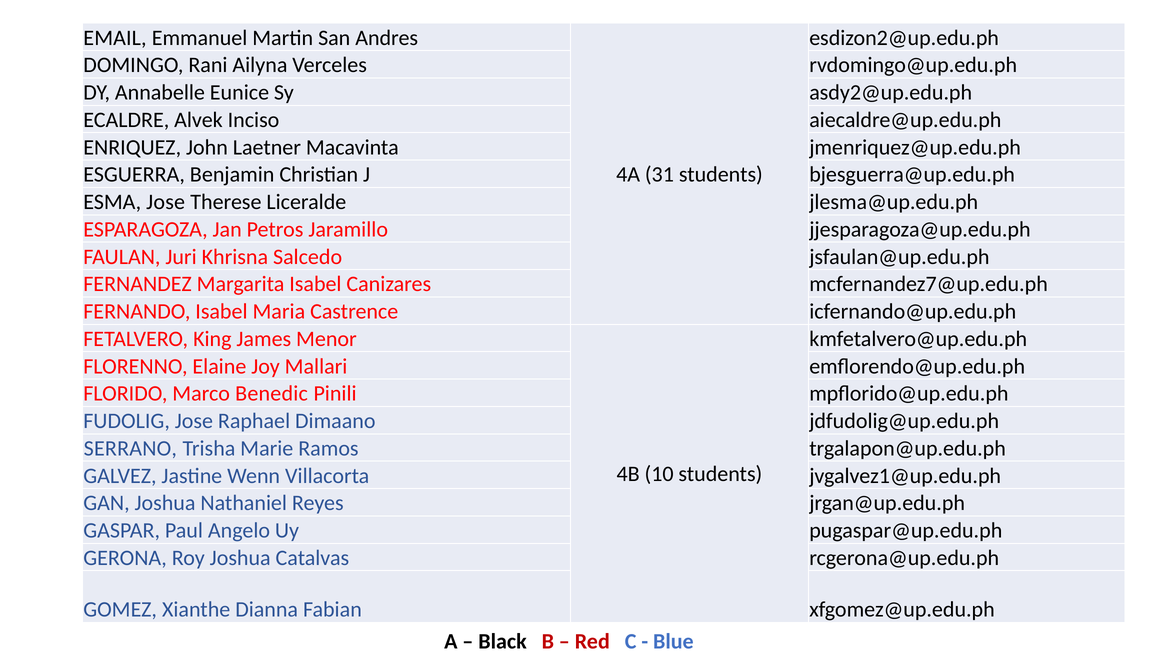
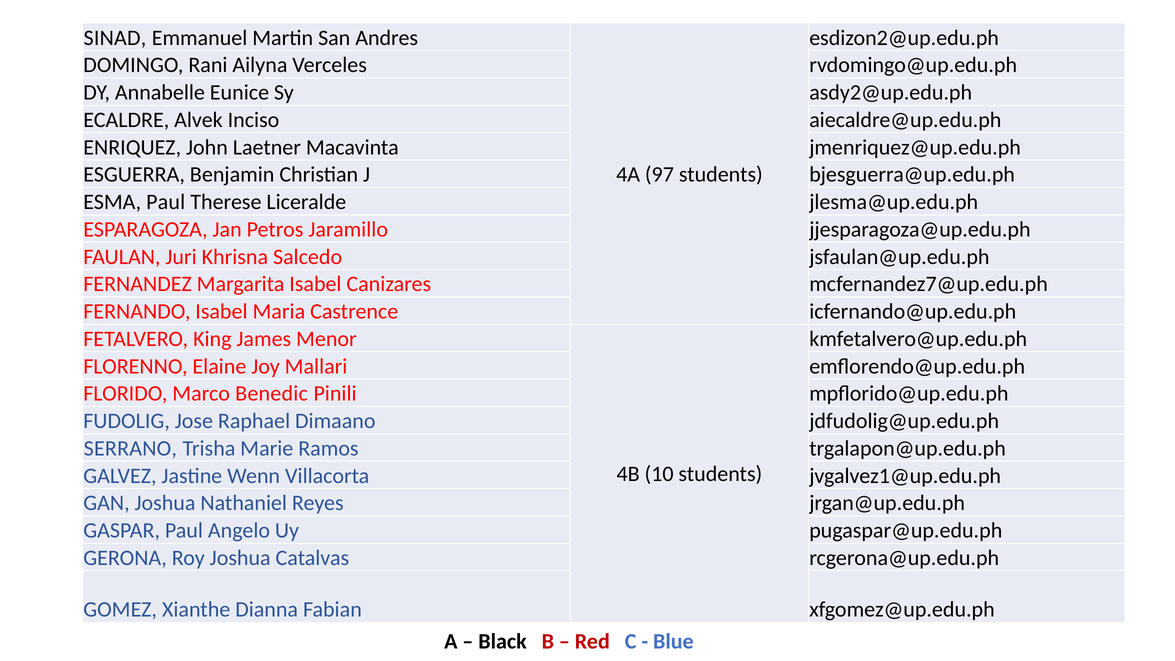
EMAIL: EMAIL -> SINAD (115, 38)
31: 31 -> 97 (659, 174)
ESMA Jose: Jose -> Paul (166, 202)
